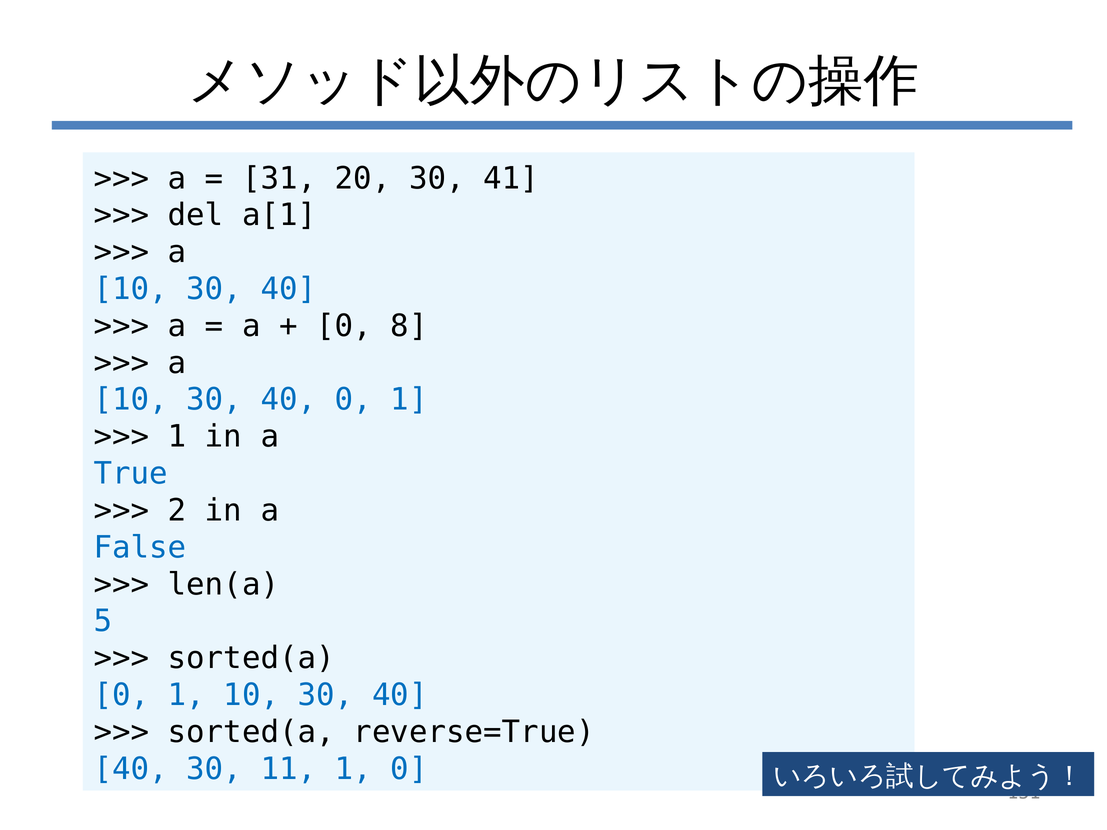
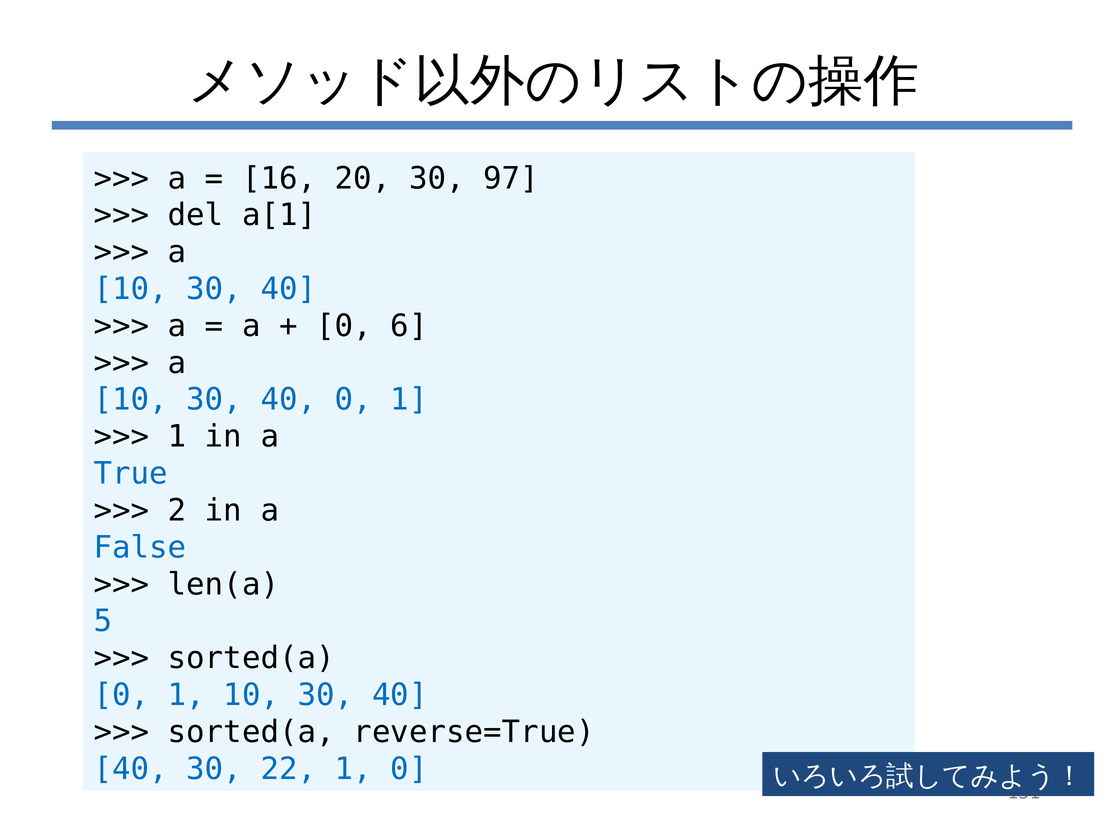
31: 31 -> 16 (279, 178)
41: 41 -> 97 (511, 178)
8: 8 -> 6 (409, 326)
11: 11 -> 22 (288, 769)
